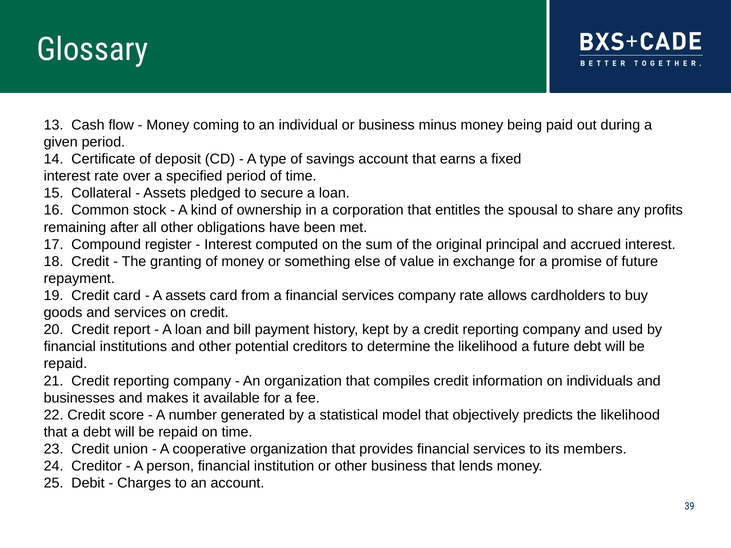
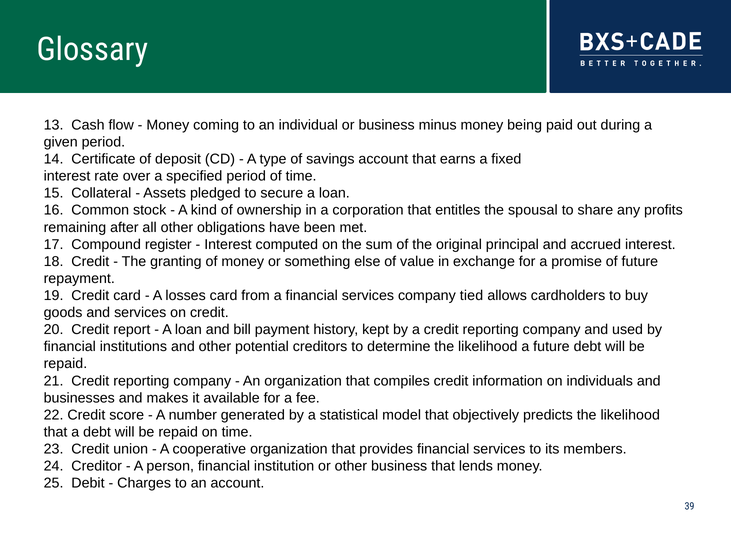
A assets: assets -> losses (186, 296)
company rate: rate -> tied (472, 296)
